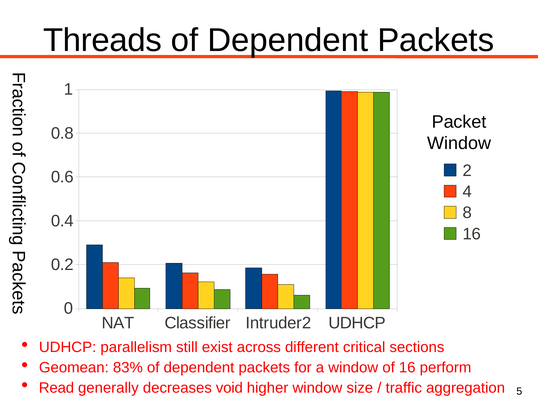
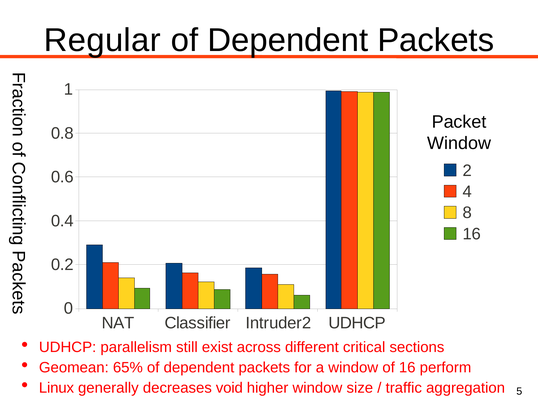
Threads: Threads -> Regular (102, 40)
83%: 83% -> 65% (128, 367)
Read: Read -> Linux (56, 387)
